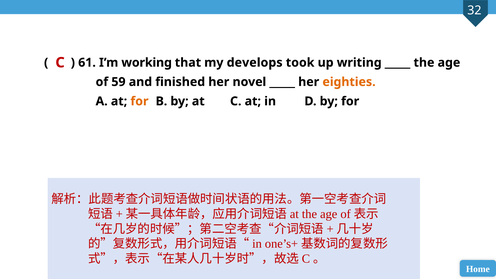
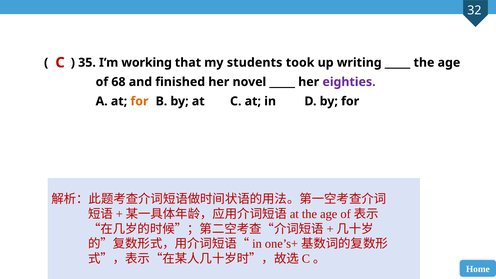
61: 61 -> 35 (87, 63)
develops: develops -> students (255, 63)
59: 59 -> 68 (118, 82)
eighties colour: orange -> purple (349, 82)
